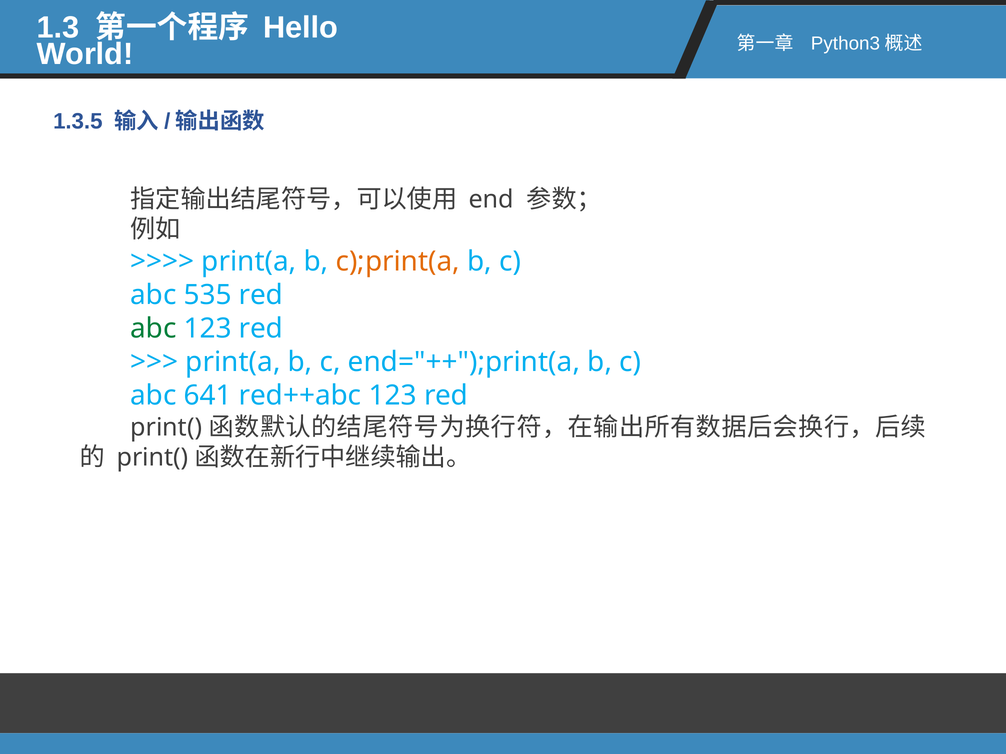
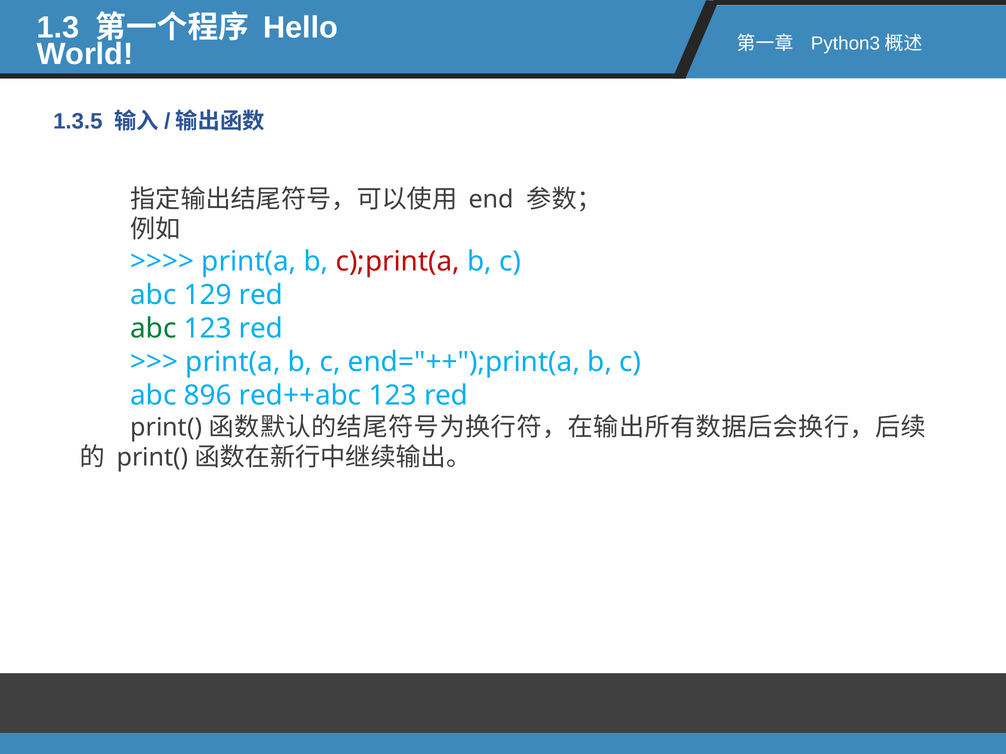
c);print(a colour: orange -> red (398, 262)
535: 535 -> 129 (208, 295)
641: 641 -> 896 (208, 396)
